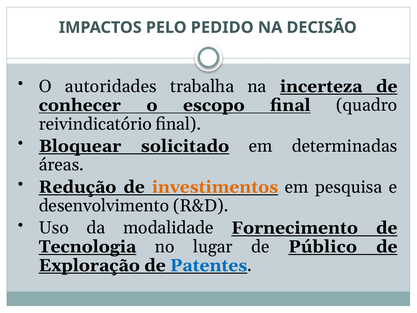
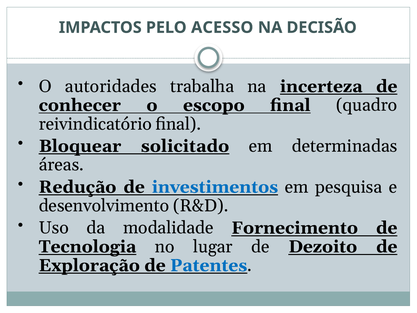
PEDIDO: PEDIDO -> ACESSO (222, 27)
investimentos colour: orange -> blue (215, 187)
Público: Público -> Dezoito (323, 246)
